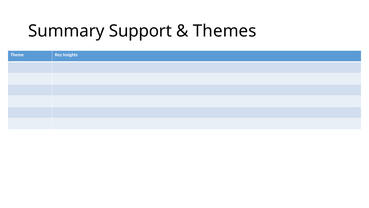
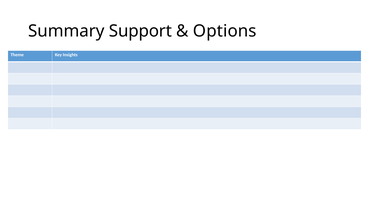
Themes: Themes -> Options (225, 31)
